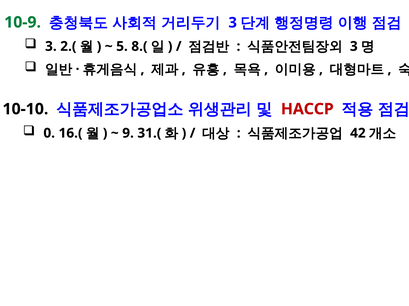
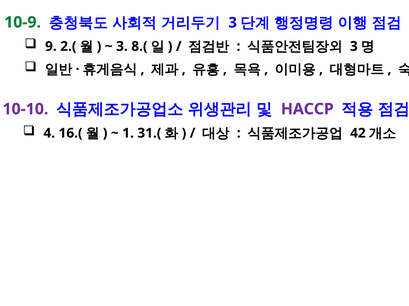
3: 3 -> 9 (51, 46)
5: 5 -> 3 (122, 46)
10-10 colour: black -> purple (25, 109)
HACCP colour: red -> purple (307, 109)
0: 0 -> 4 (49, 133)
9: 9 -> 1 (128, 133)
